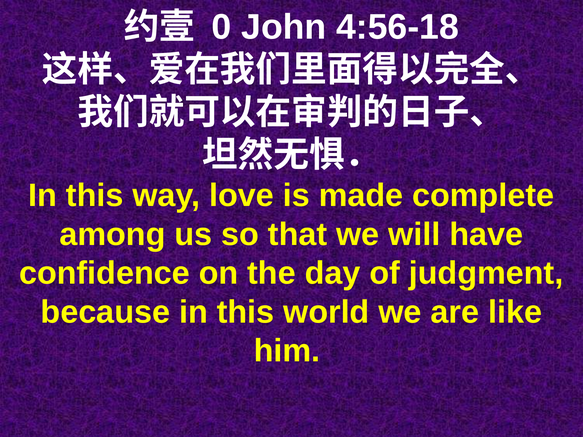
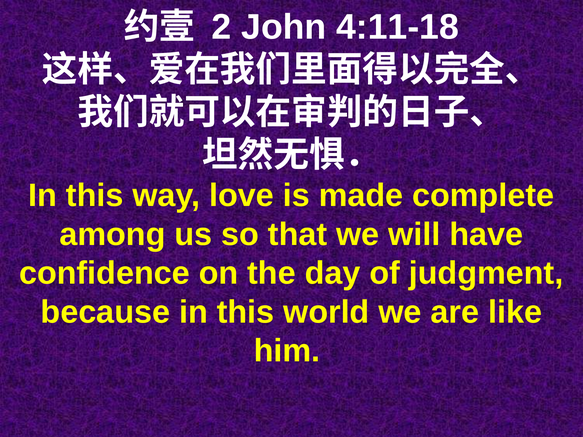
0: 0 -> 2 (221, 27)
4:56-18: 4:56-18 -> 4:11-18 (398, 27)
